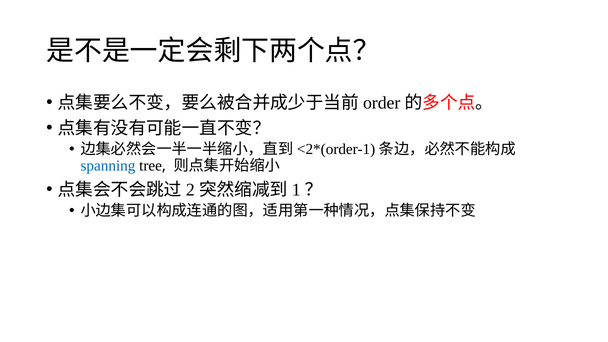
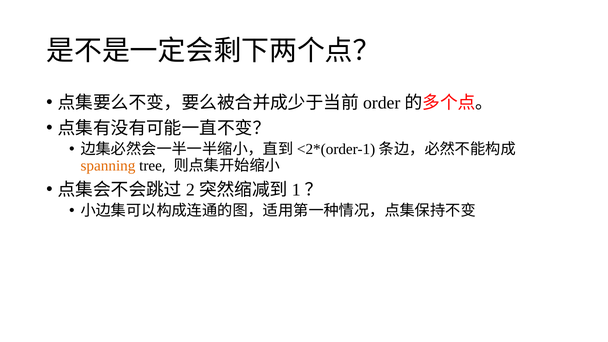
spanning colour: blue -> orange (108, 166)
